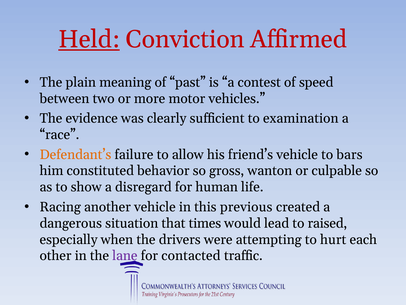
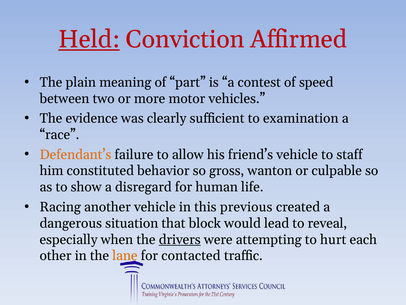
past: past -> part (188, 82)
bars: bars -> staff (350, 154)
times: times -> block (205, 223)
raised: raised -> reveal (327, 223)
drivers underline: none -> present (180, 239)
lane colour: purple -> orange (125, 255)
